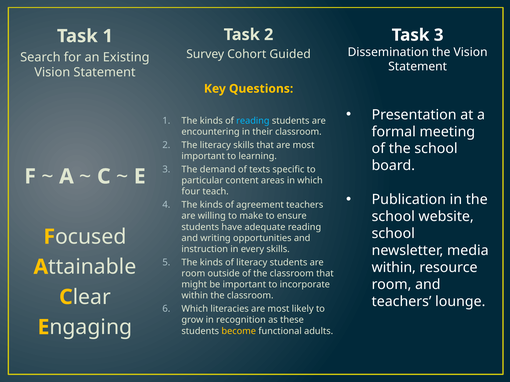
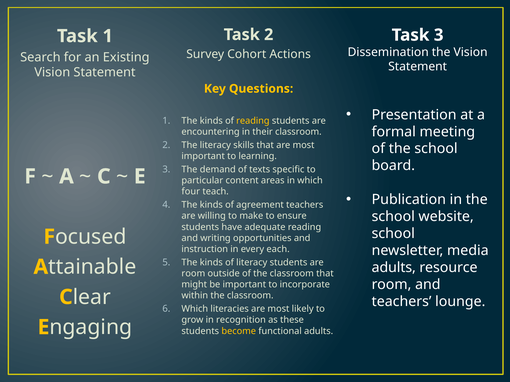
Guided: Guided -> Actions (290, 54)
reading colour: light blue -> yellow (253, 121)
every skills: skills -> each (278, 249)
within: within -> adults (394, 268)
